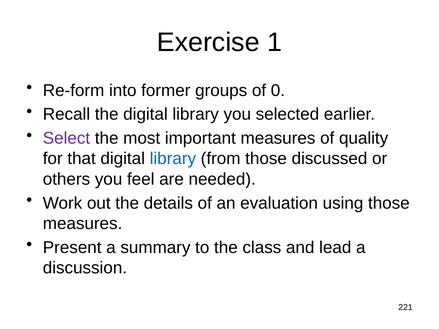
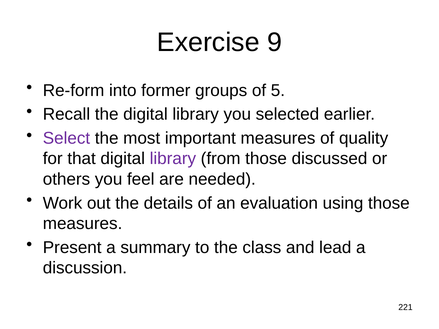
1: 1 -> 9 (275, 42)
0: 0 -> 5 (278, 90)
library colour: blue -> purple (173, 159)
